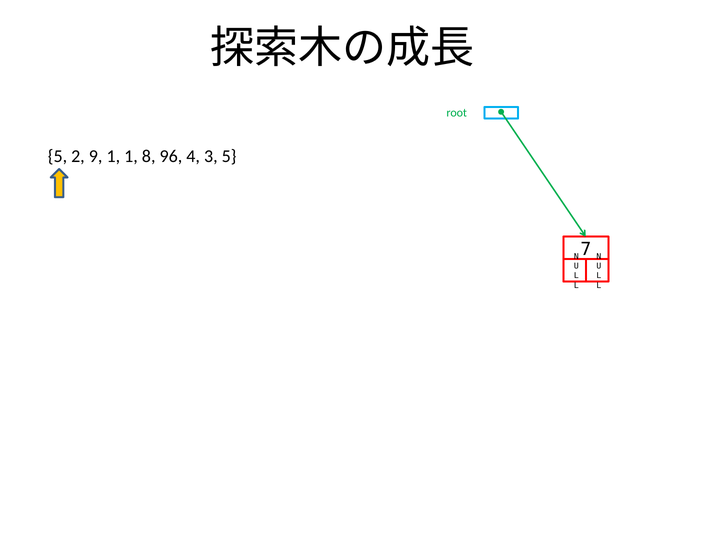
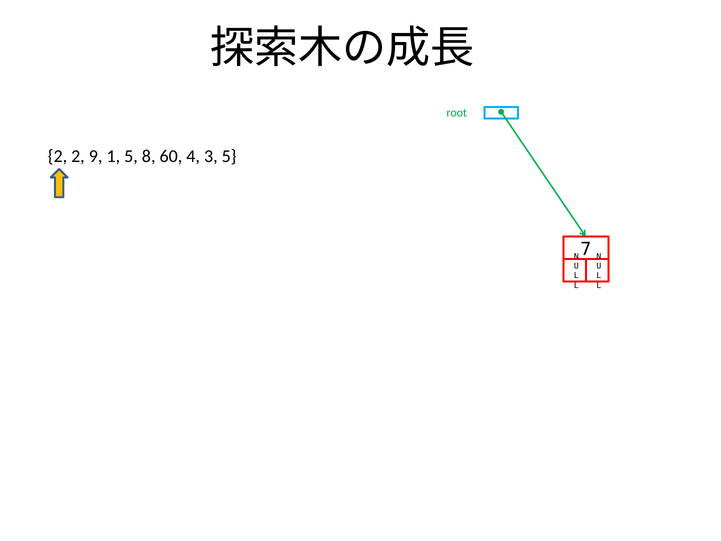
5: 5 -> 2 (57, 156)
1 1: 1 -> 5 (131, 156)
96: 96 -> 60 (171, 156)
